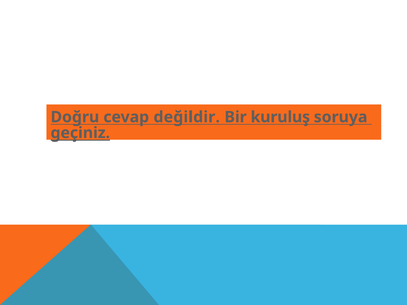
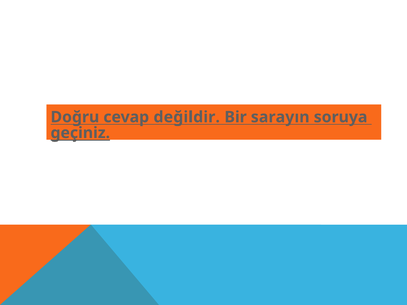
kuruluş: kuruluş -> sarayın (280, 117)
